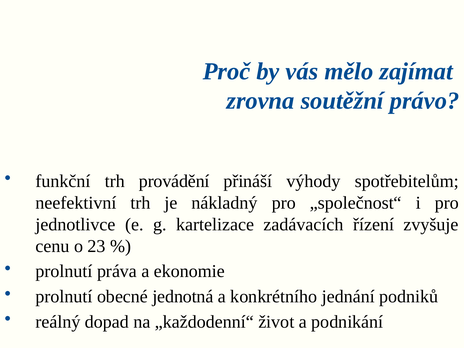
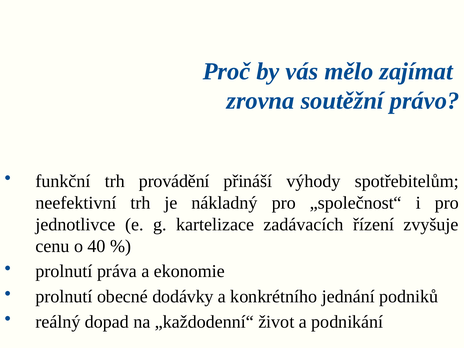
23: 23 -> 40 (97, 246)
jednotná: jednotná -> dodávky (183, 297)
